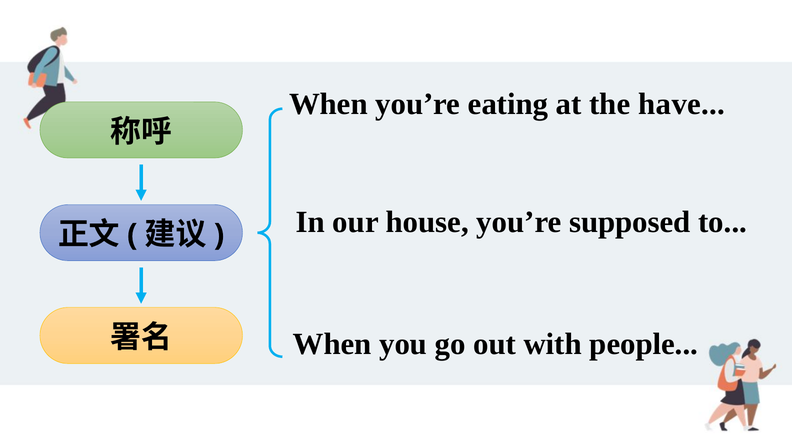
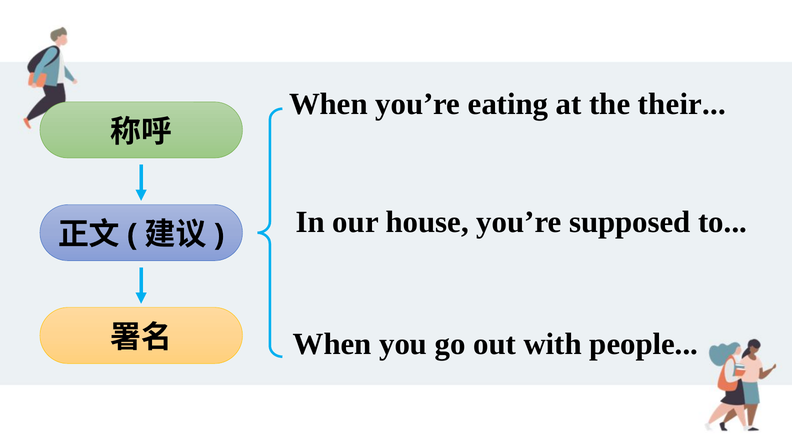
have: have -> their (682, 104)
